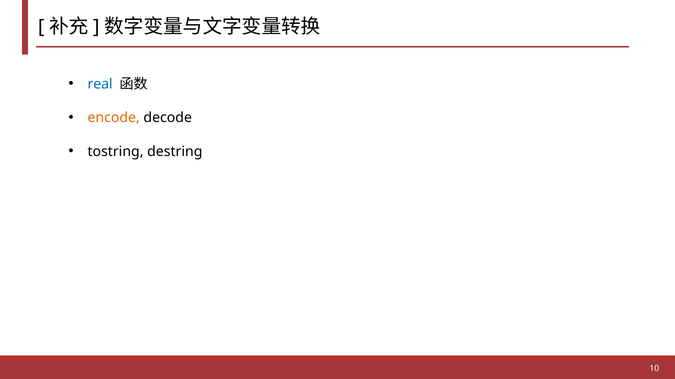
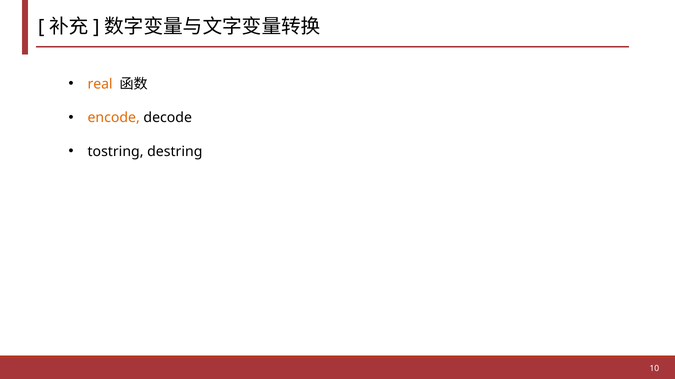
real colour: blue -> orange (100, 84)
